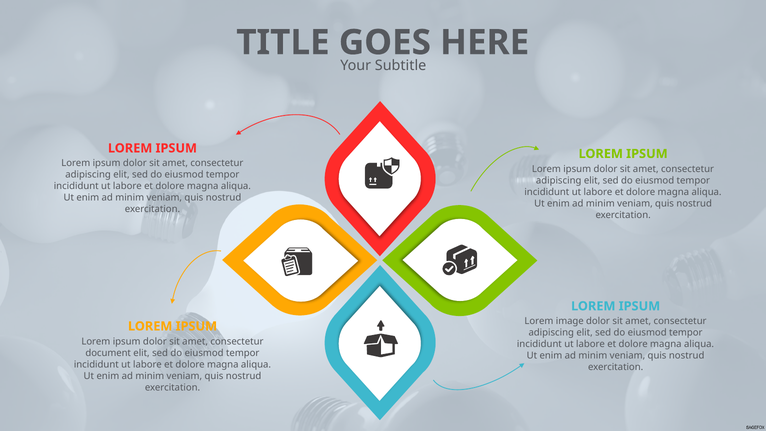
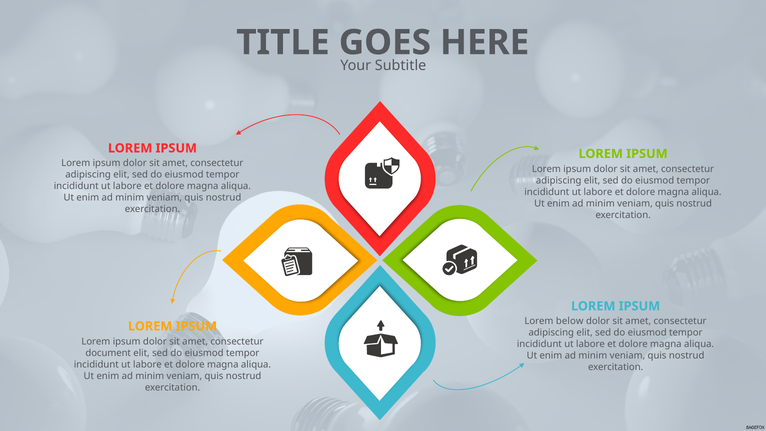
image: image -> below (570, 321)
